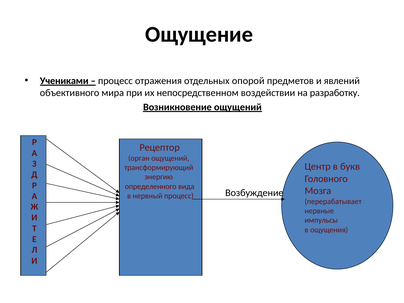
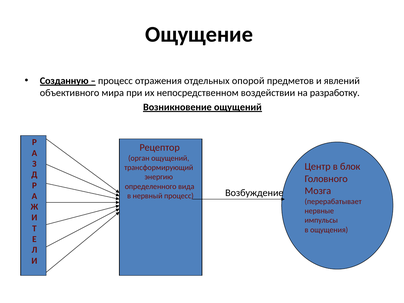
Учениками: Учениками -> Созданную (64, 81)
букв: букв -> блок (350, 167)
